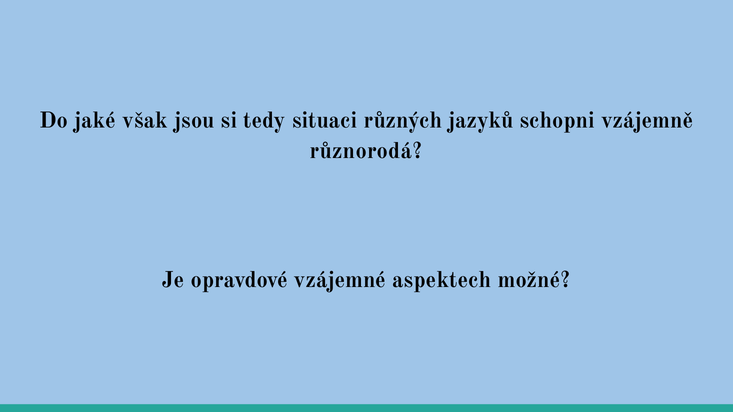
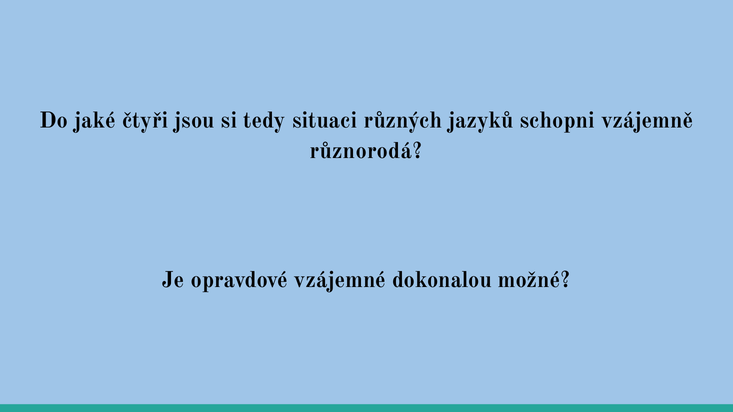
však: však -> čtyři (145, 120)
aspektech: aspektech -> dokonalou (442, 280)
